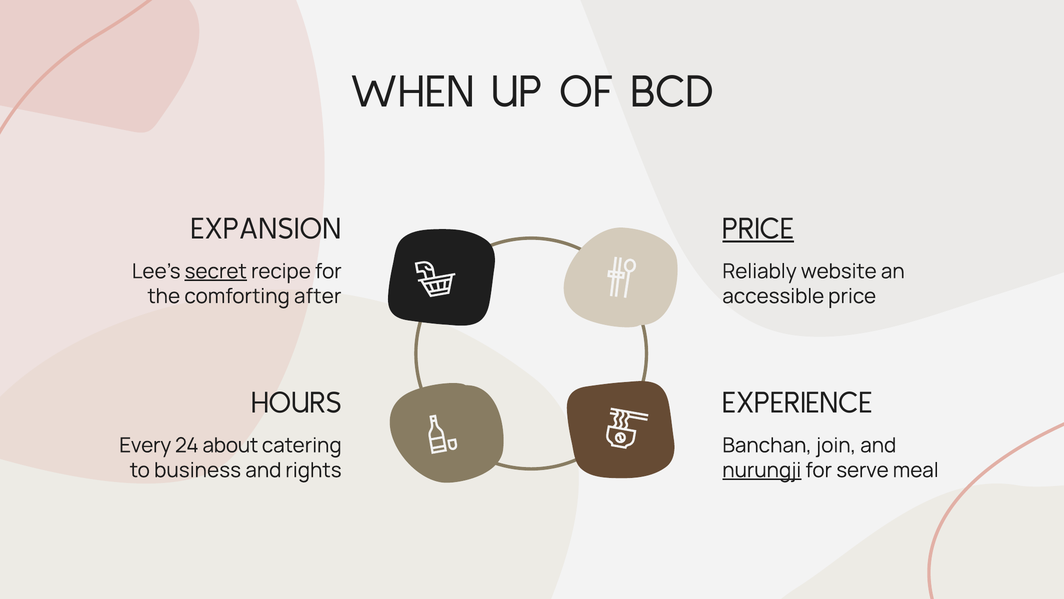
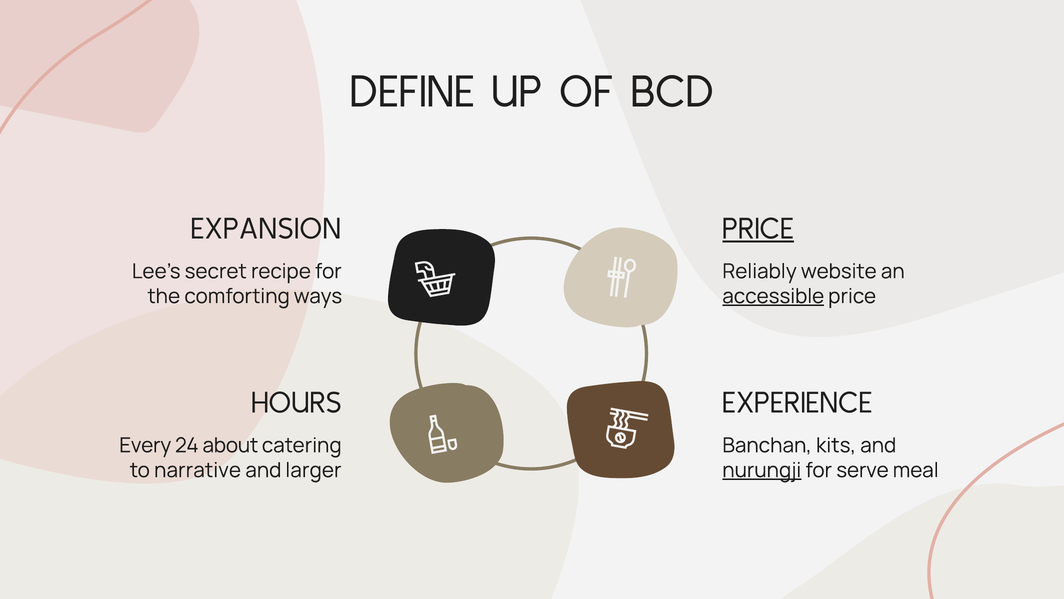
WHEN: WHEN -> DEFINE (413, 92)
secret underline: present -> none (216, 271)
after: after -> ways (318, 296)
accessible underline: none -> present (773, 296)
join: join -> kits (836, 445)
business: business -> narrative (198, 470)
rights: rights -> larger (313, 470)
